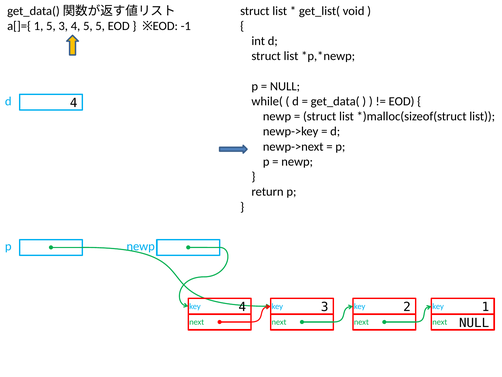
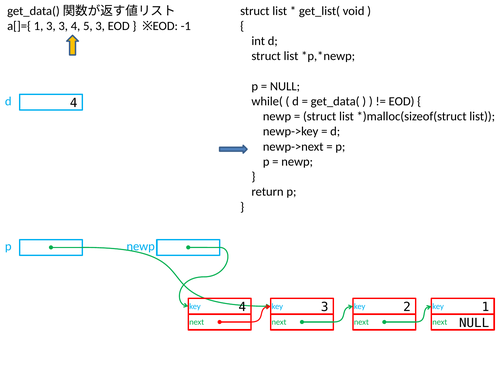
1 5: 5 -> 3 (51, 26)
5 5: 5 -> 3 (100, 26)
